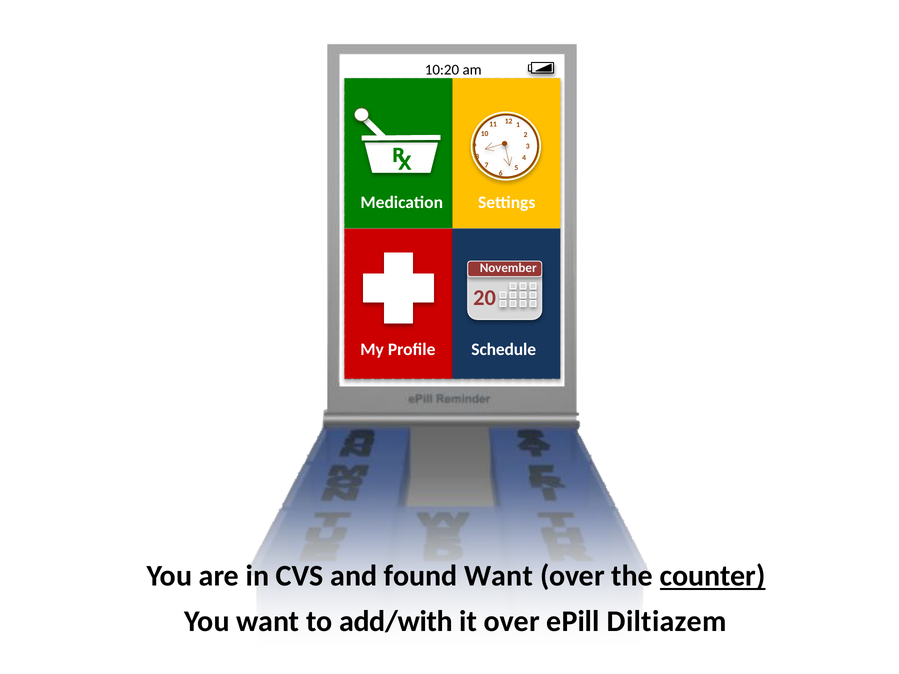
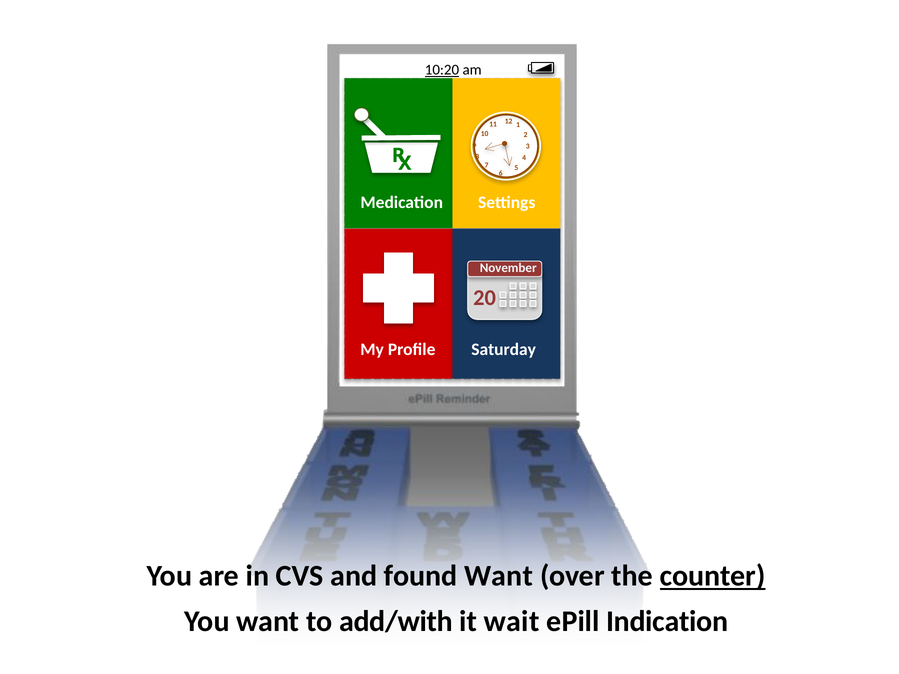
10:20 underline: none -> present (442, 70)
Schedule: Schedule -> Saturday (504, 350)
it over: over -> wait (512, 622)
Diltiazem: Diltiazem -> Indication (667, 622)
